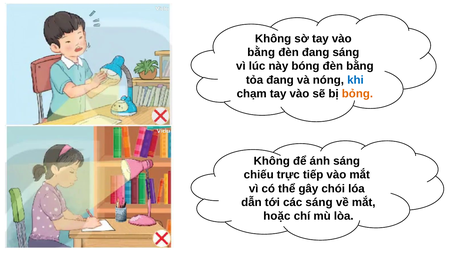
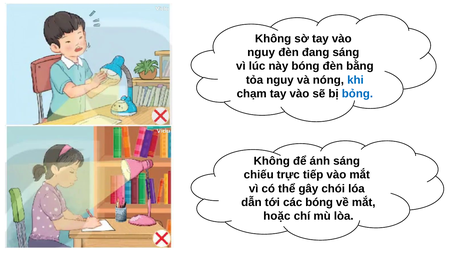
bằng: bằng -> nguy (261, 52)
tỏa đang: đang -> nguy (280, 80)
bỏng colour: orange -> blue (357, 94)
các sáng: sáng -> bóng (319, 203)
